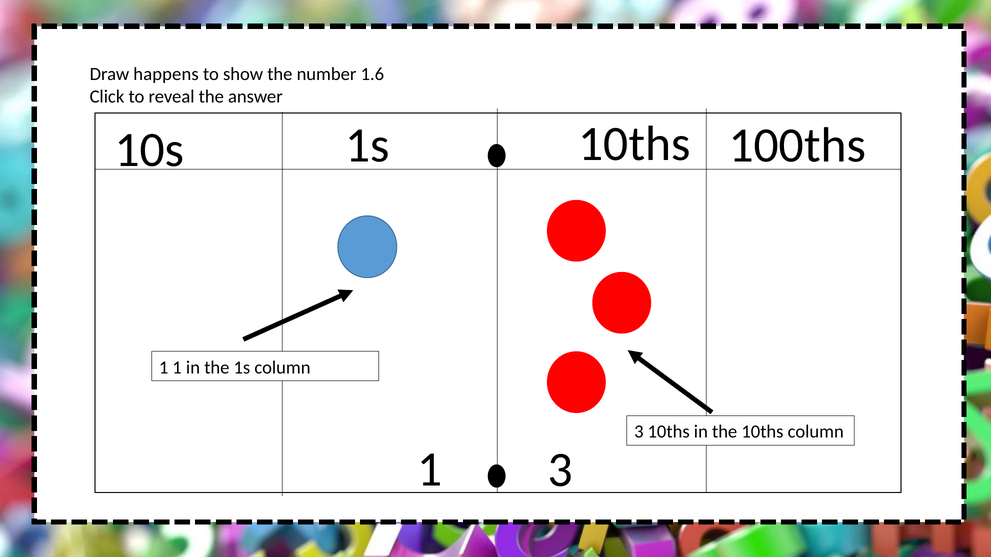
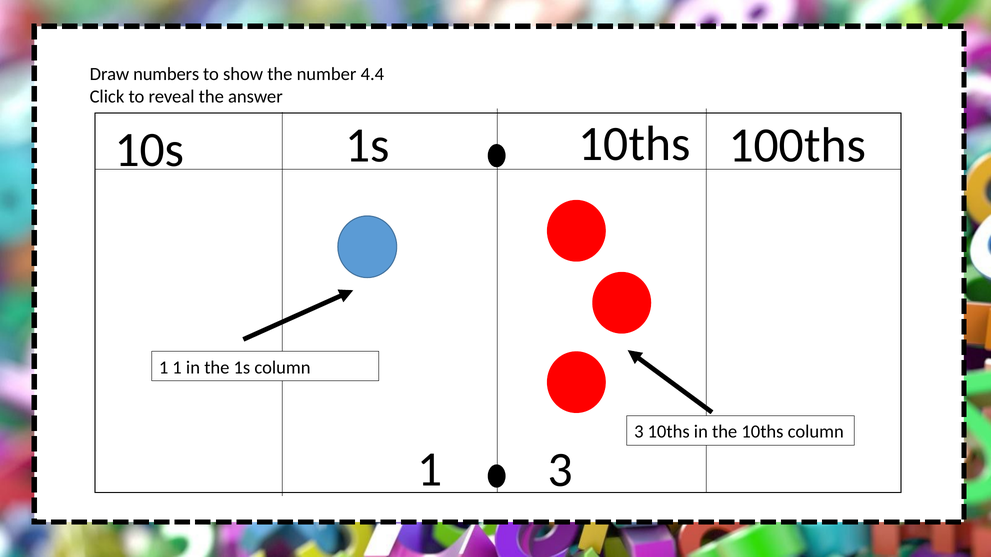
happens: happens -> numbers (166, 74)
1.6: 1.6 -> 4.4 (372, 74)
